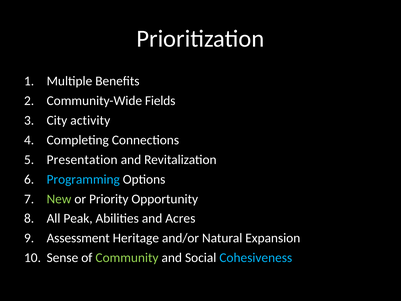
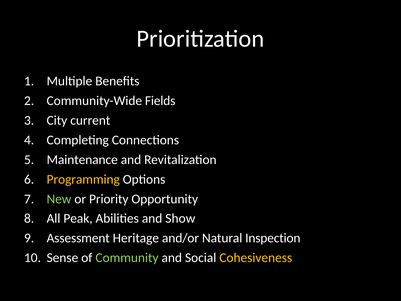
activity: activity -> current (90, 120)
Presentation: Presentation -> Maintenance (82, 160)
Programming colour: light blue -> yellow (83, 179)
Acres: Acres -> Show (180, 218)
Expansion: Expansion -> Inspection (273, 238)
Cohesiveness colour: light blue -> yellow (256, 258)
